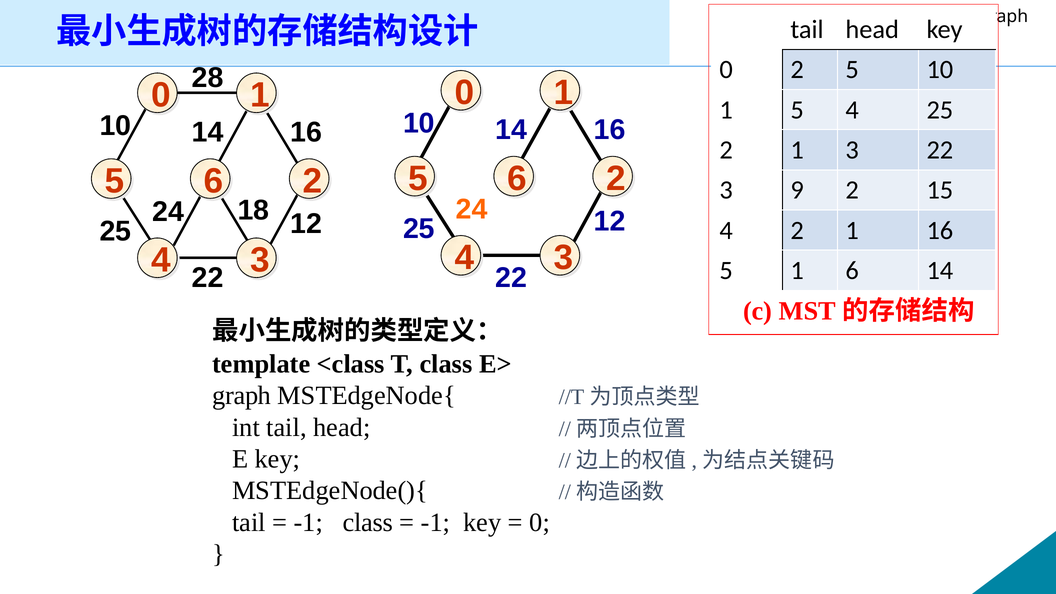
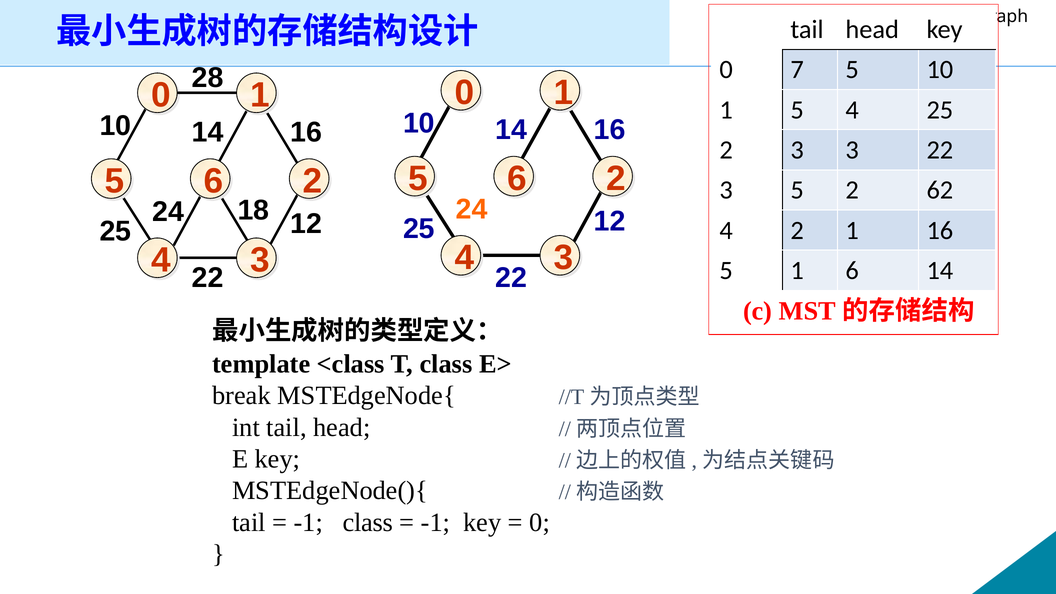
2: 2 -> 7 (797, 70)
1: 1 -> 3 (797, 150)
9: 9 -> 5 (797, 190)
15: 15 -> 62 (940, 190)
graph: graph -> break (242, 396)
